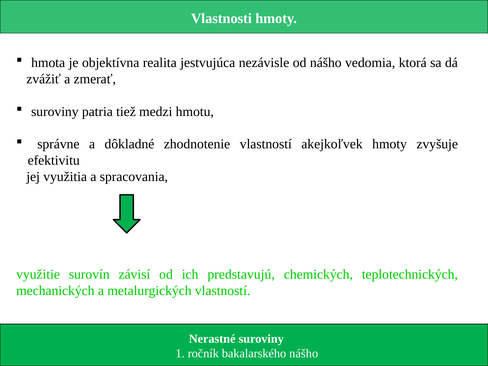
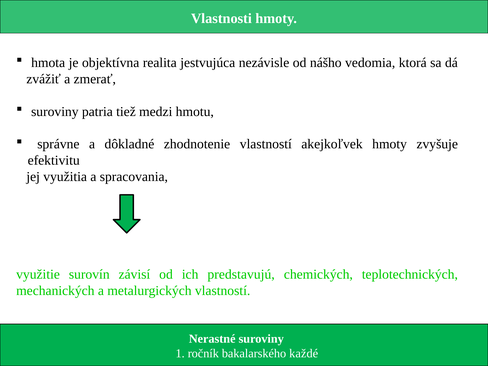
bakalarského nášho: nášho -> každé (304, 354)
